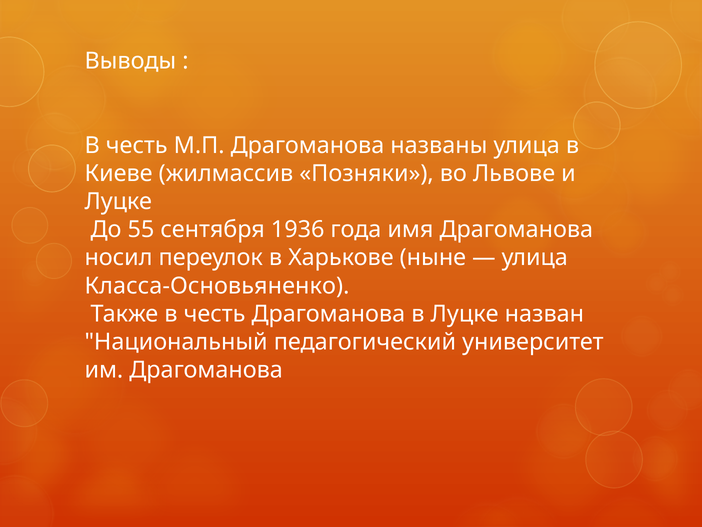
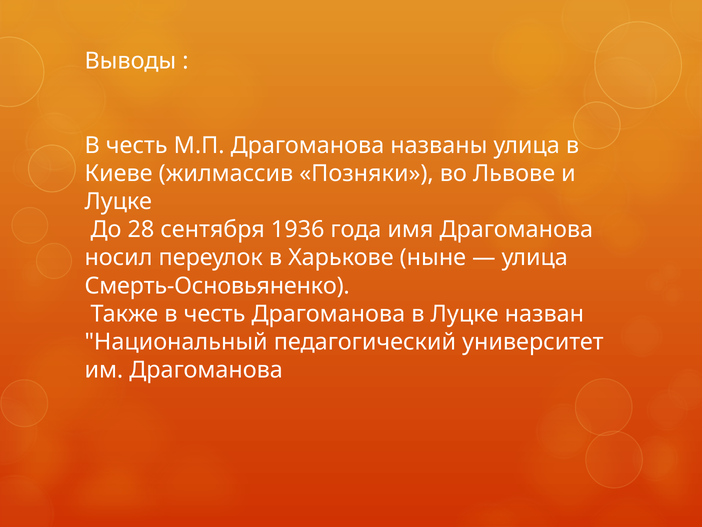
55: 55 -> 28 (141, 229)
Класса-Основьяненко: Класса-Основьяненко -> Смерть-Основьяненко (217, 286)
